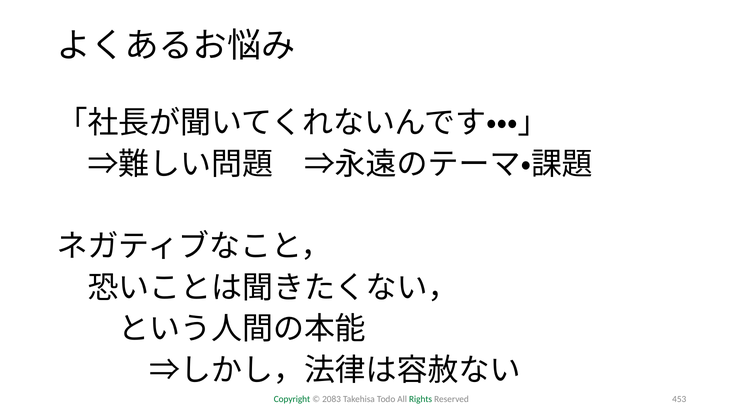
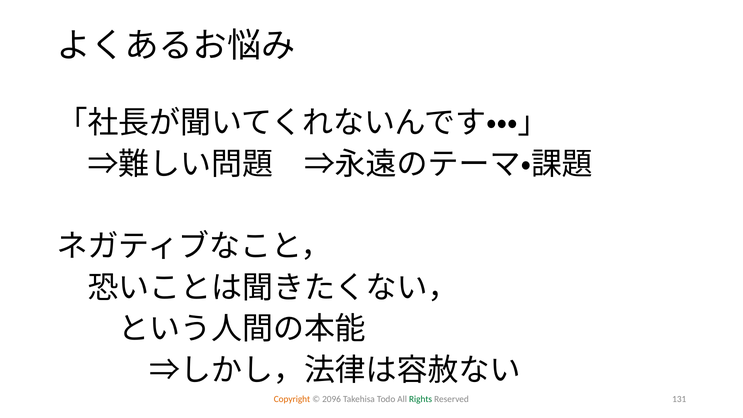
Copyright colour: green -> orange (292, 399)
2083: 2083 -> 2096 (332, 399)
453: 453 -> 131 (679, 399)
